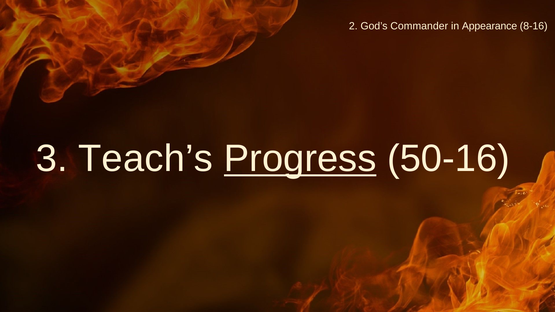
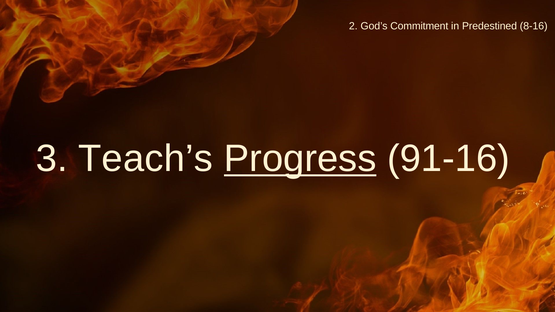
Commander: Commander -> Commitment (419, 26)
Appearance: Appearance -> Predestined (490, 26)
50-16: 50-16 -> 91-16 (449, 159)
